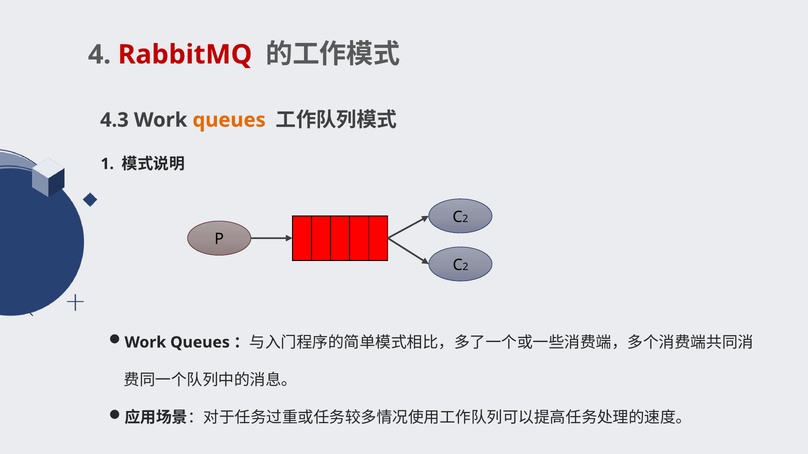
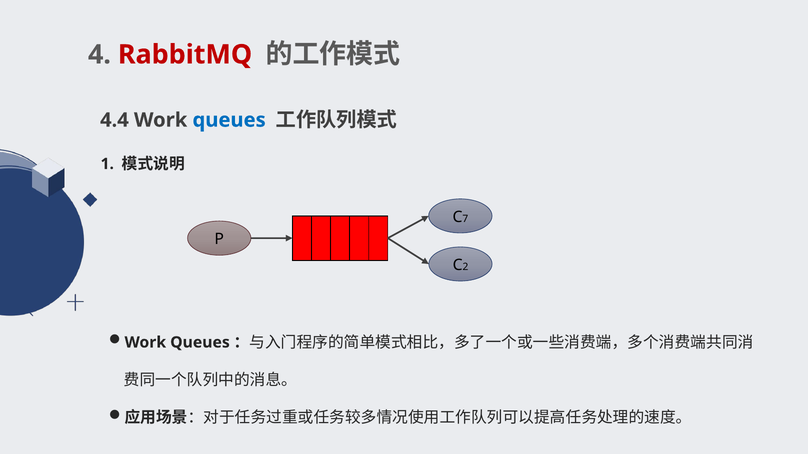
4.3: 4.3 -> 4.4 (114, 120)
queues colour: orange -> blue (229, 120)
2: 2 -> 7 (465, 219)
